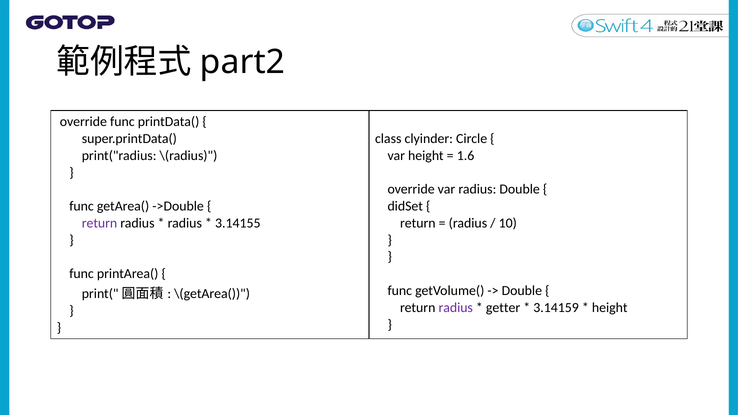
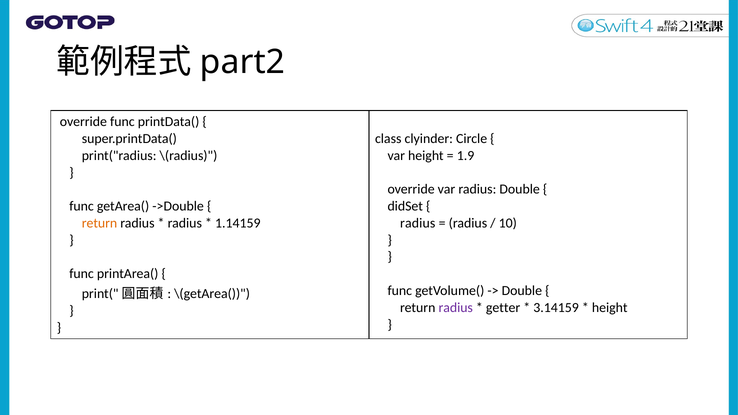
1.6: 1.6 -> 1.9 (466, 156)
return colour: purple -> orange (99, 223)
3.14155: 3.14155 -> 1.14159 (238, 223)
return: return -> radius (418, 223)
